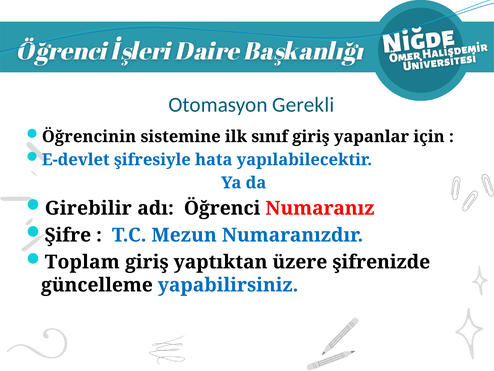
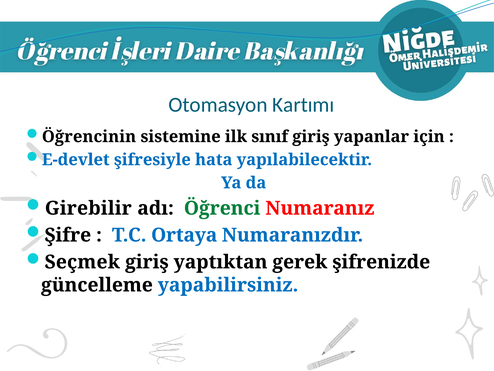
Gerekli: Gerekli -> Kartımı (303, 105)
Öğrenci colour: black -> green (222, 208)
Mezun: Mezun -> Ortaya (184, 235)
Toplam: Toplam -> Seçmek (82, 262)
üzere: üzere -> gerek (300, 262)
